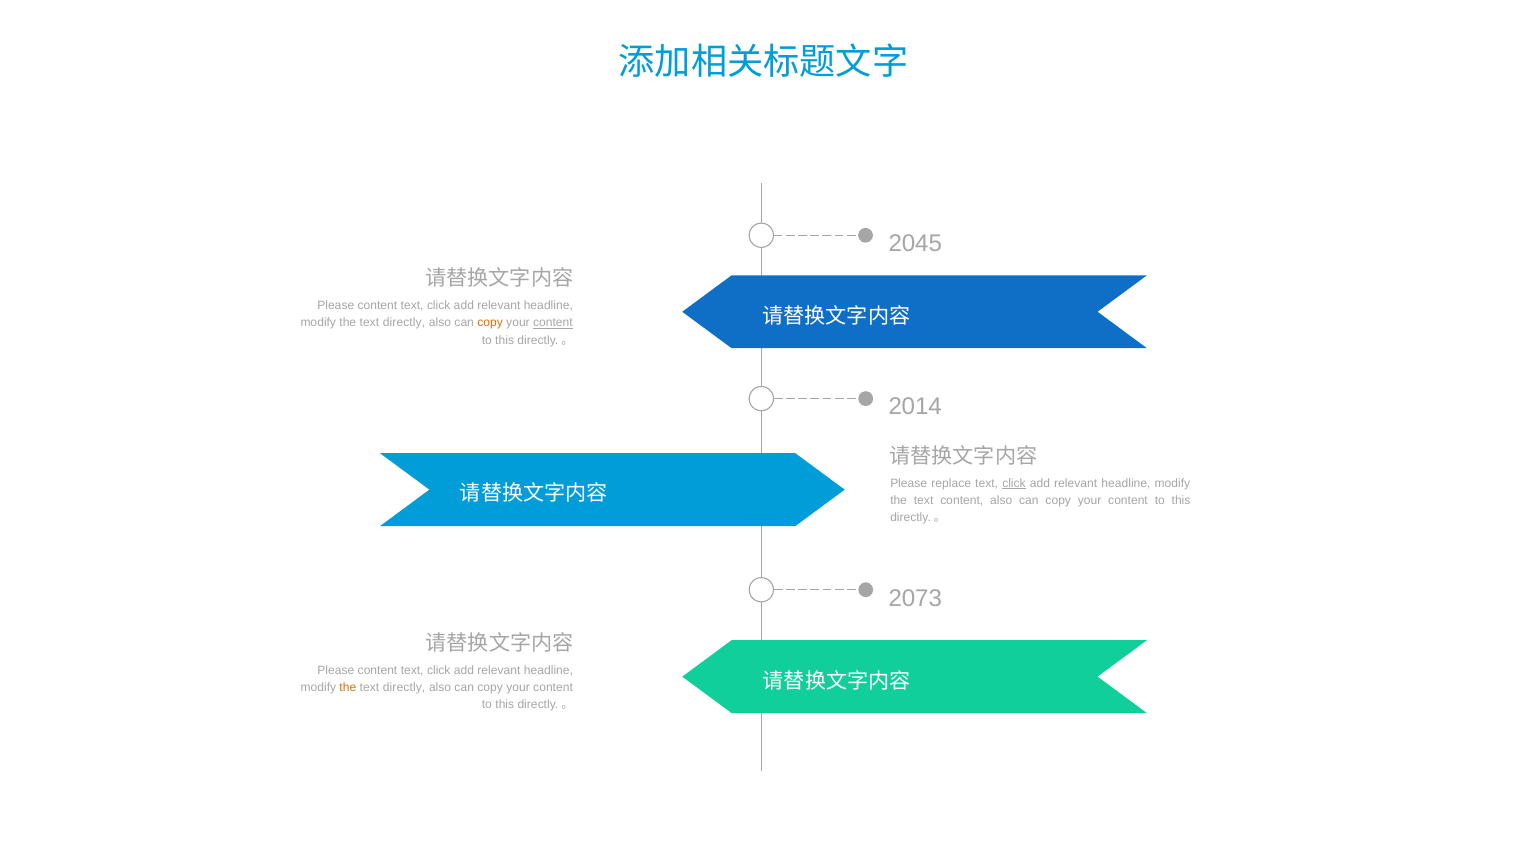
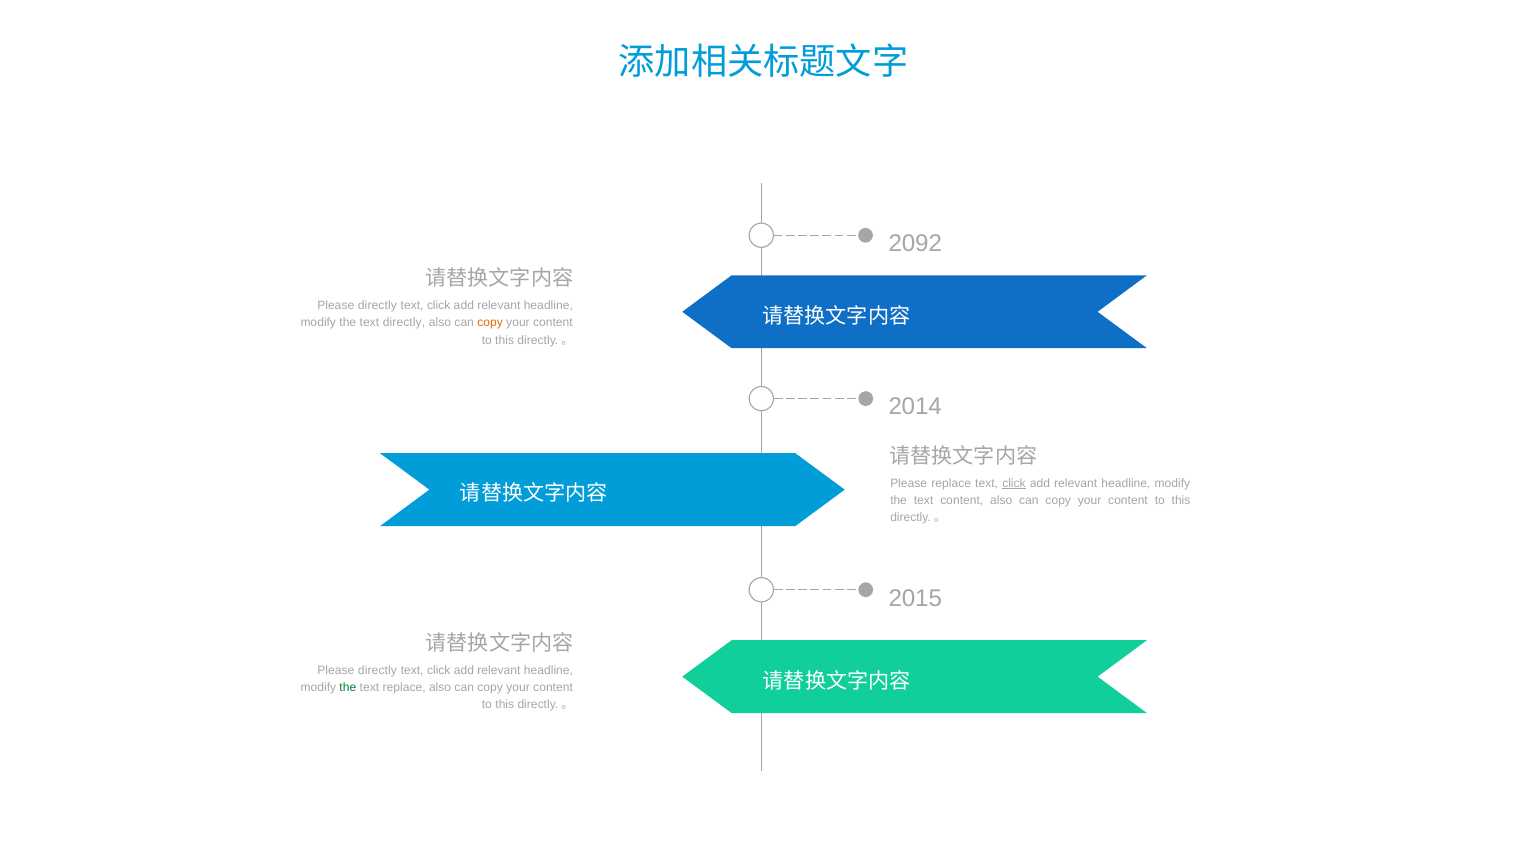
2045: 2045 -> 2092 (915, 243)
content: content -> directly (377, 305)
content underline: present -> none (553, 323)
2073: 2073 -> 2015 (915, 599)
content: content -> directly (377, 670)
the colour: orange -> green (348, 688)
directly: directly -> replace (404, 688)
